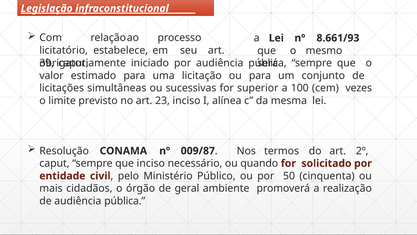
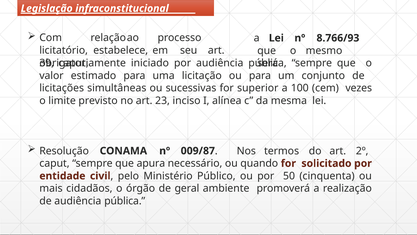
8.661/93: 8.661/93 -> 8.766/93 (338, 38)
que inciso: inciso -> apura (151, 163)
